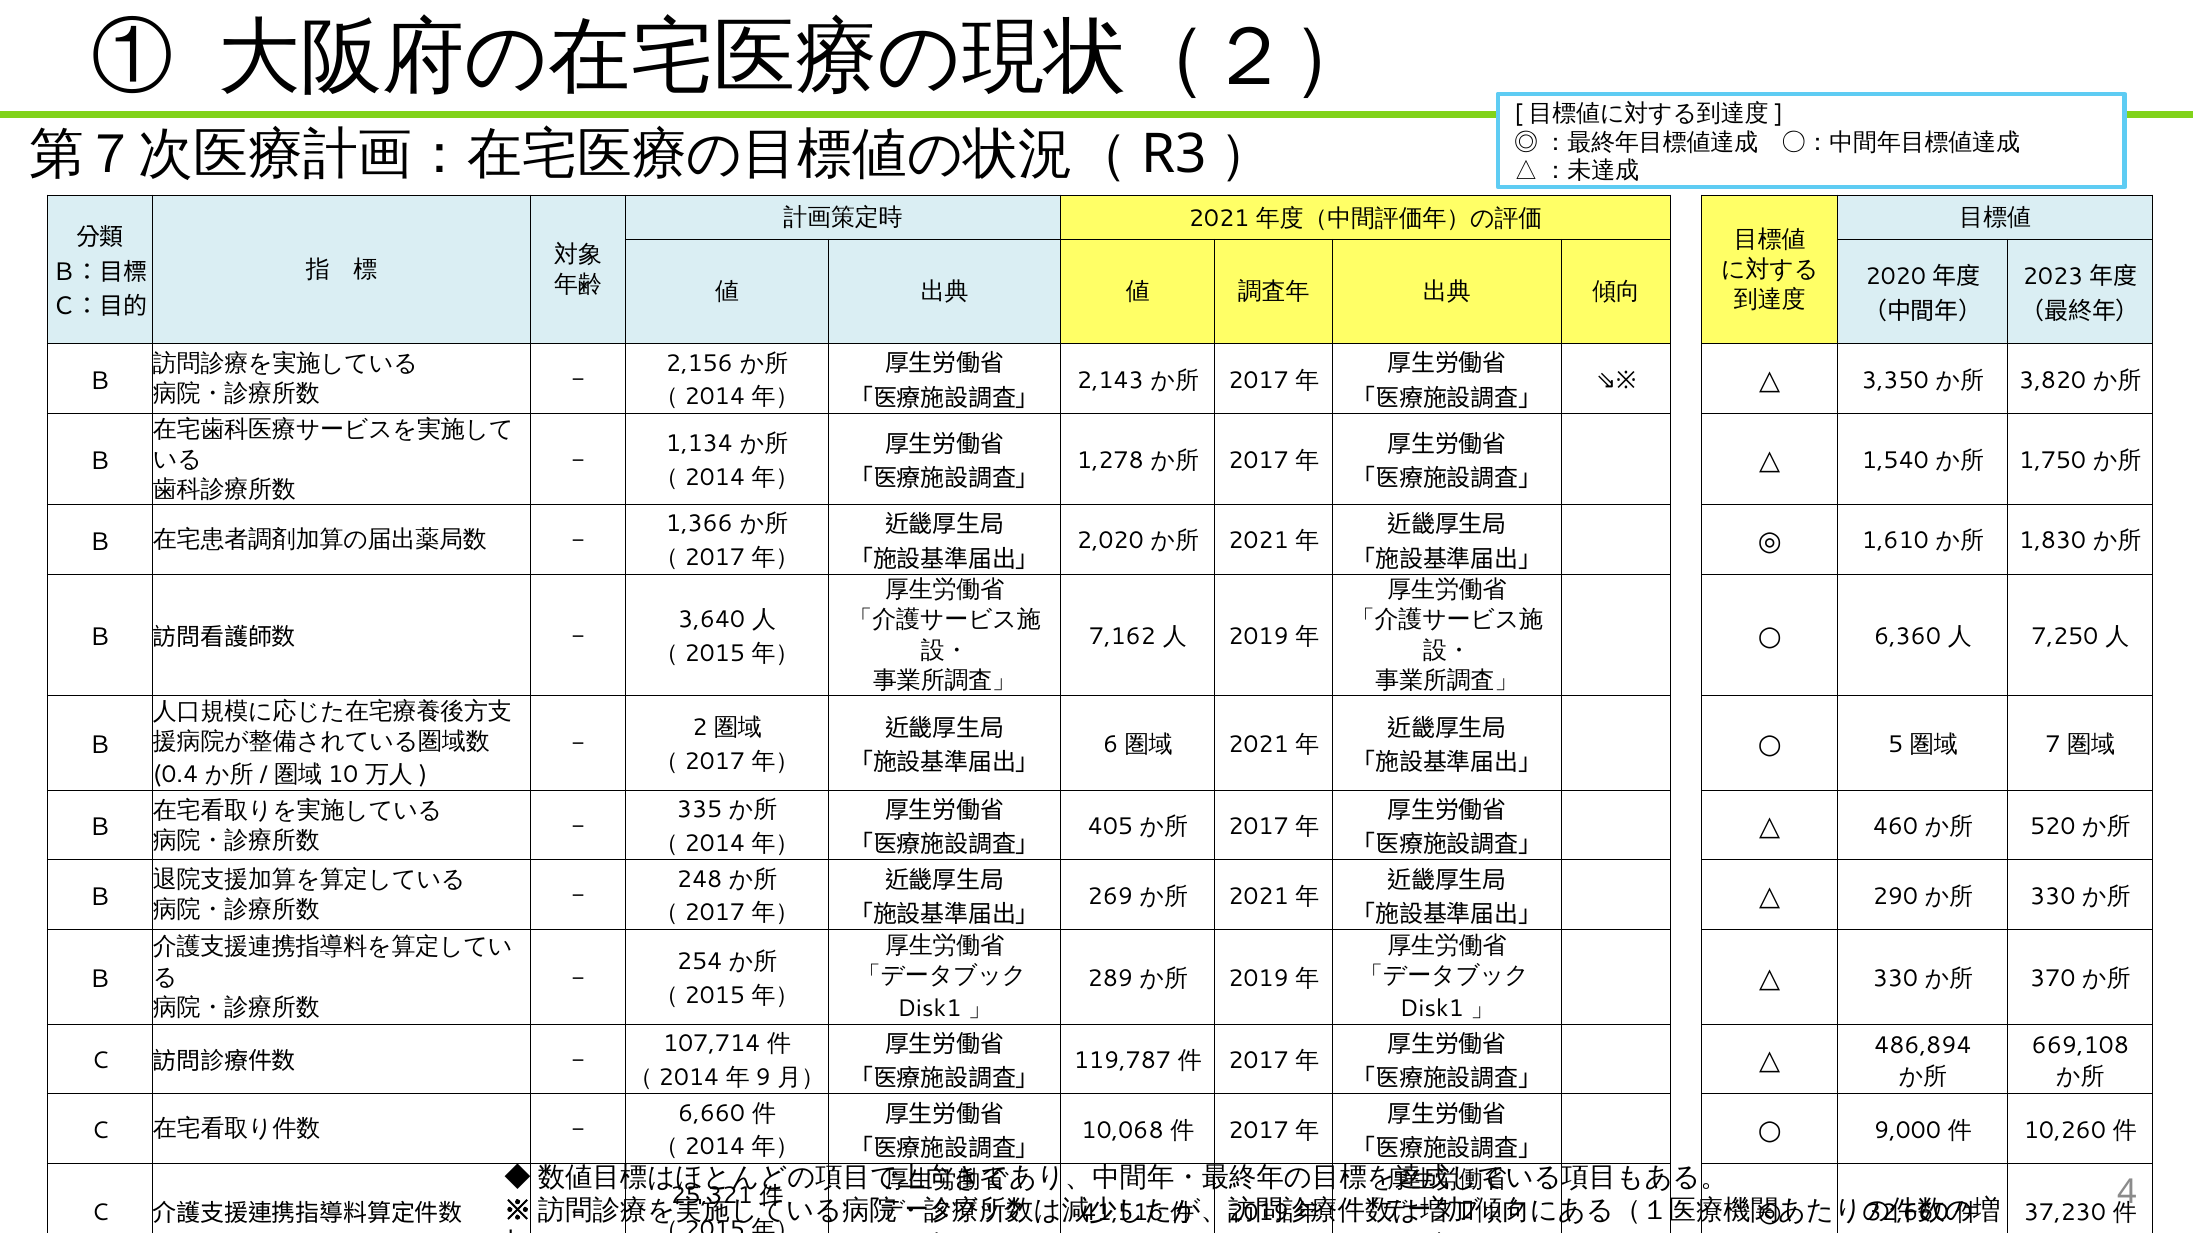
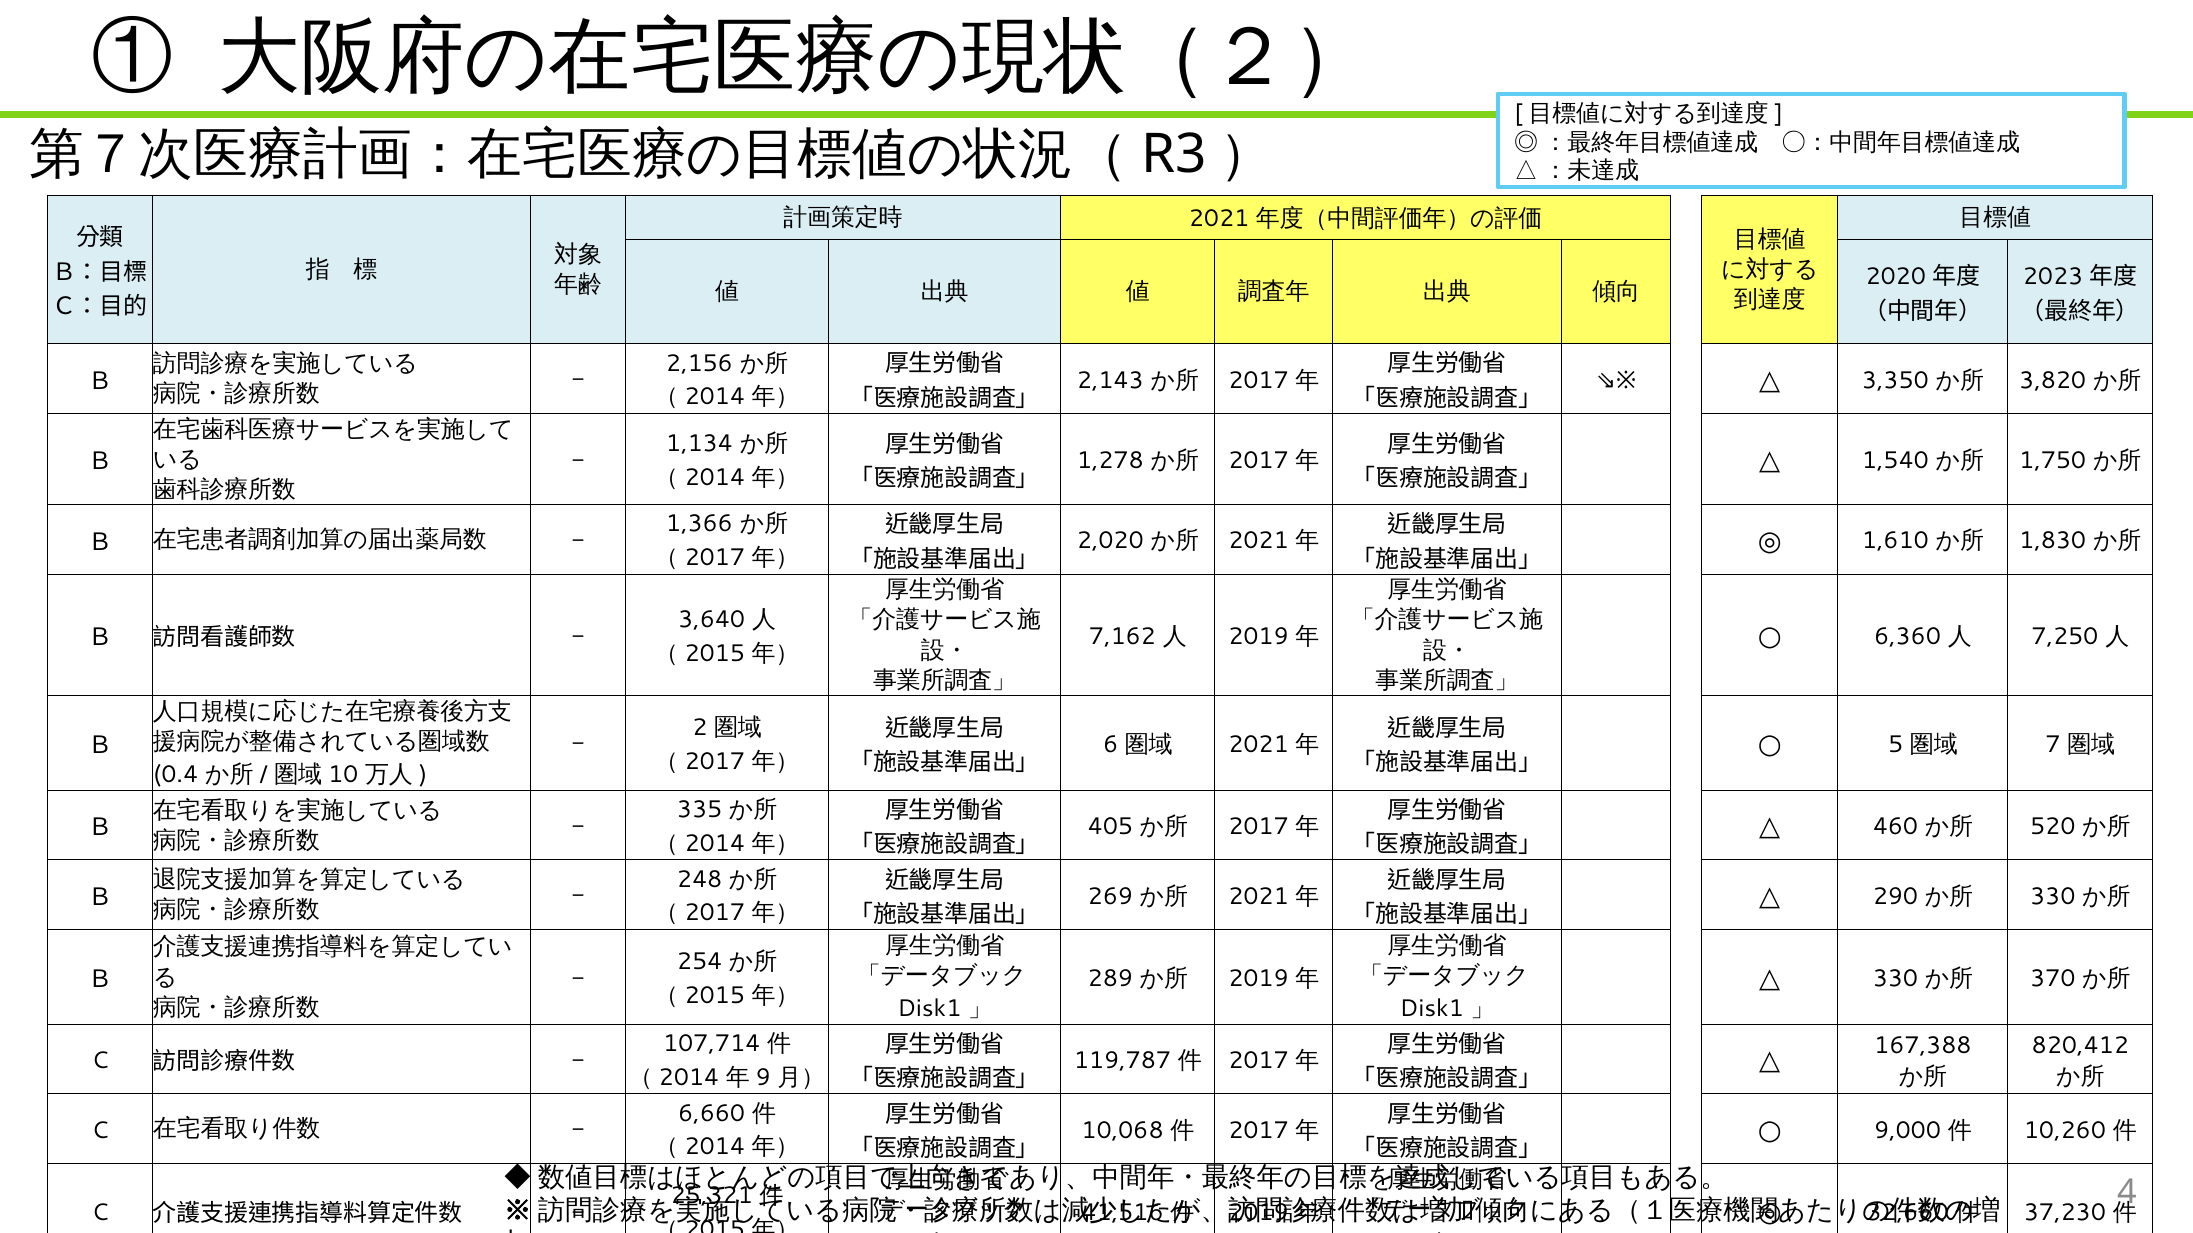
486,894: 486,894 -> 167,388 (1923, 1046)
669,108: 669,108 -> 820,412 (2080, 1046)
